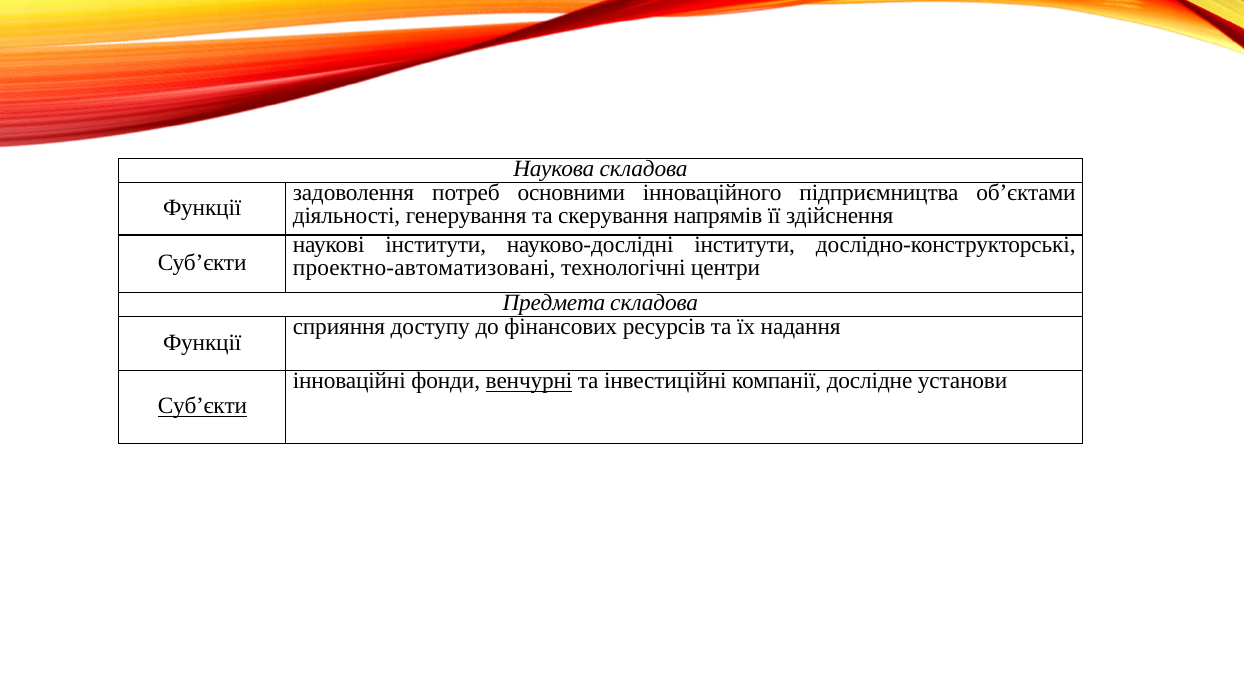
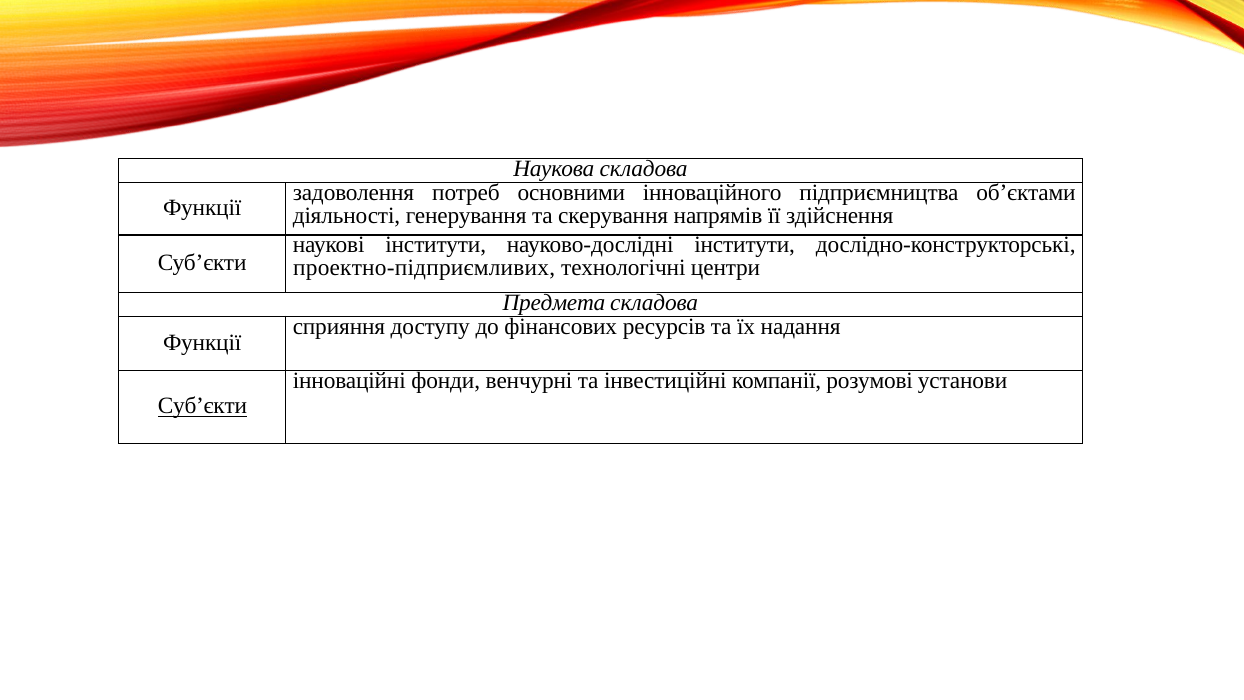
проектно-автоматизовані: проектно-автоматизовані -> проектно-підприємливих (424, 268)
венчурні underline: present -> none (529, 381)
дослідне: дослідне -> розумові (870, 381)
